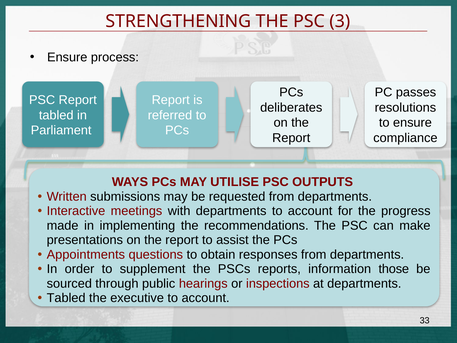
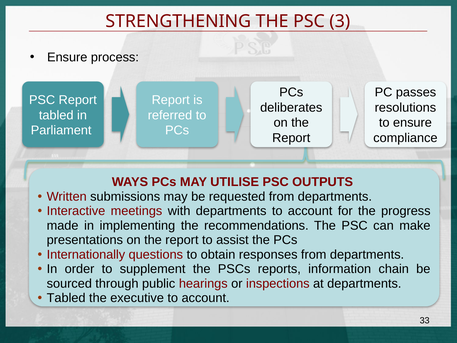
Appointments: Appointments -> Internationally (86, 254)
those: those -> chain (394, 269)
